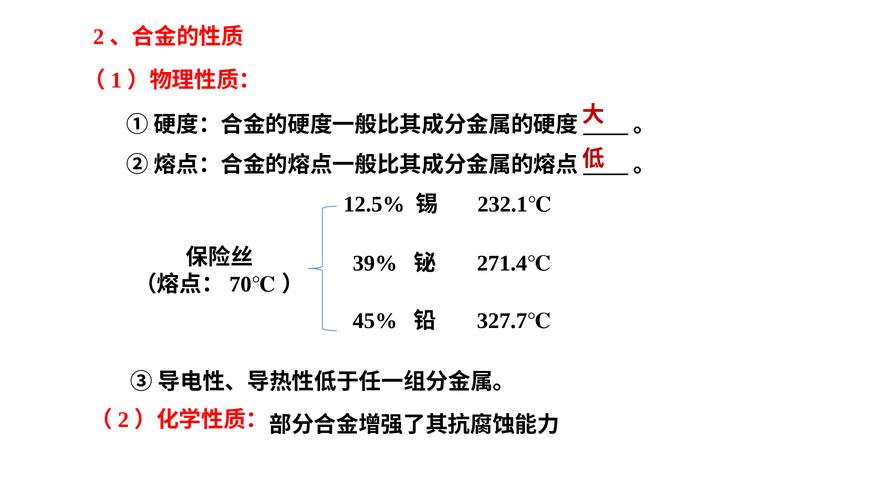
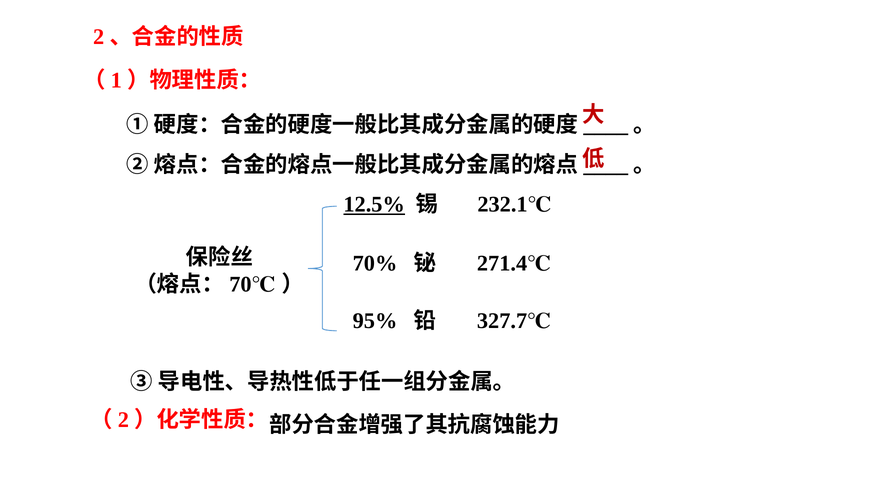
12.5% underline: none -> present (374, 205)
39%: 39% -> 70% (375, 263)
45%: 45% -> 95% (375, 321)
